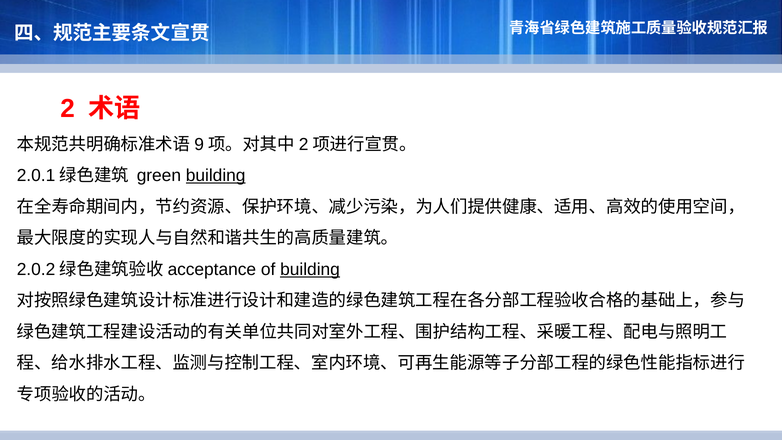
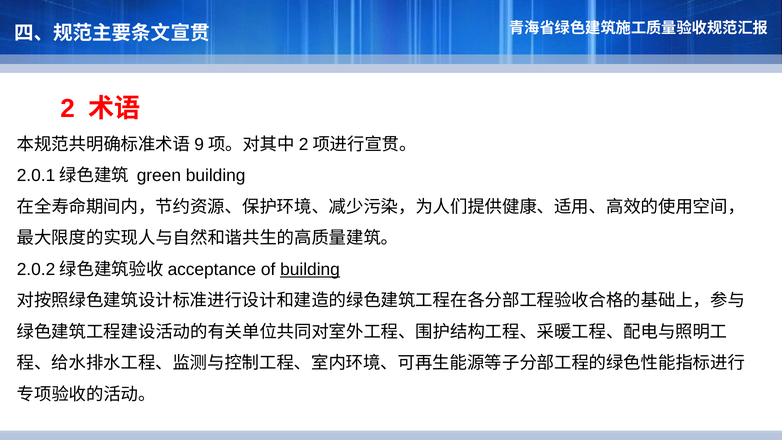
building underline: present -> none (216, 176)
